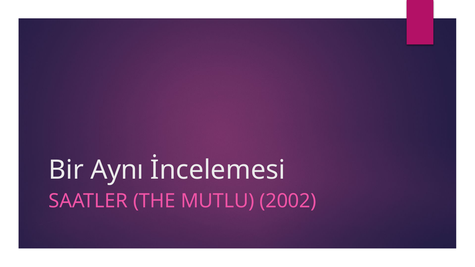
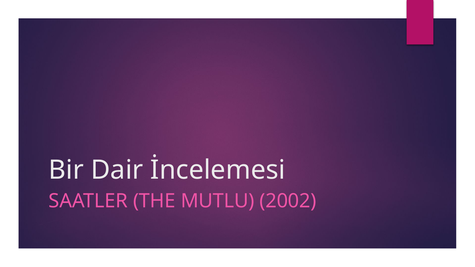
Aynı: Aynı -> Dair (117, 170)
